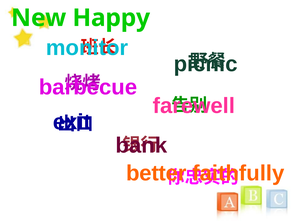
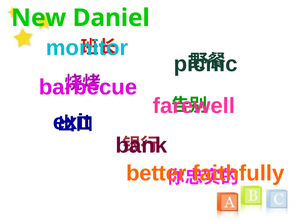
Happy: Happy -> Daniel (111, 18)
